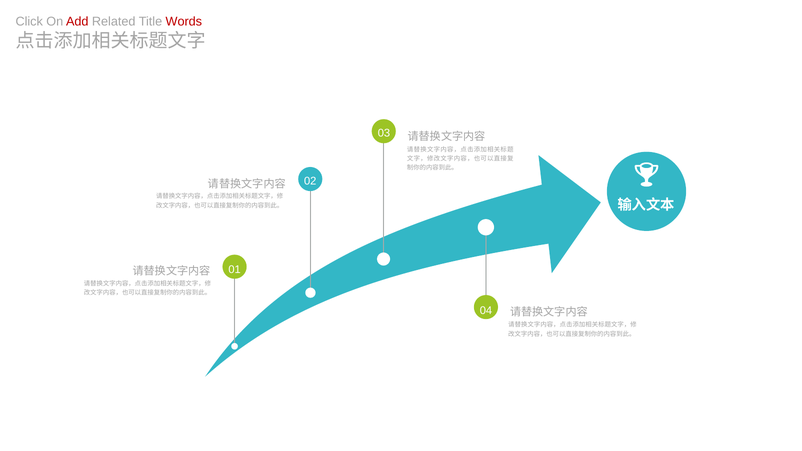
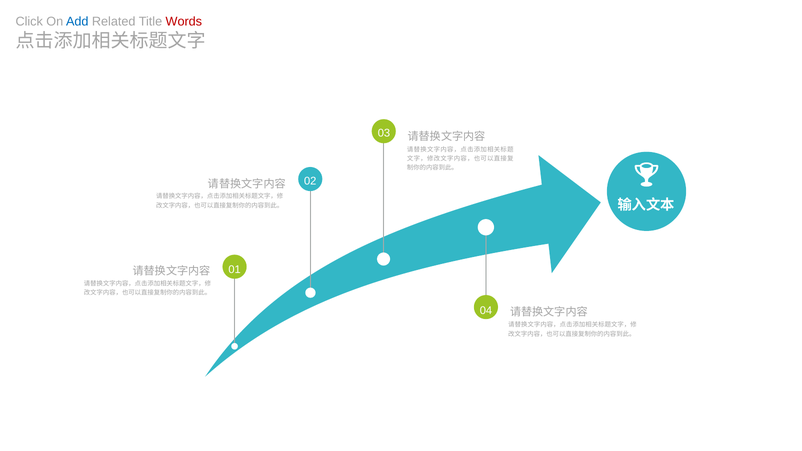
Add colour: red -> blue (77, 22)
